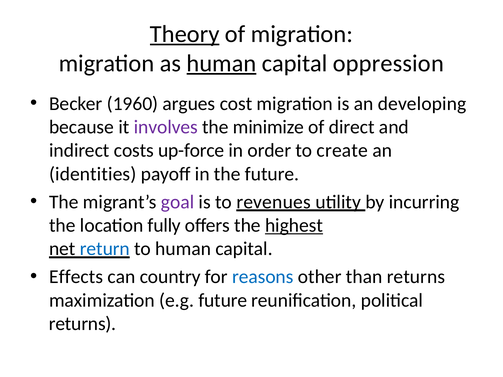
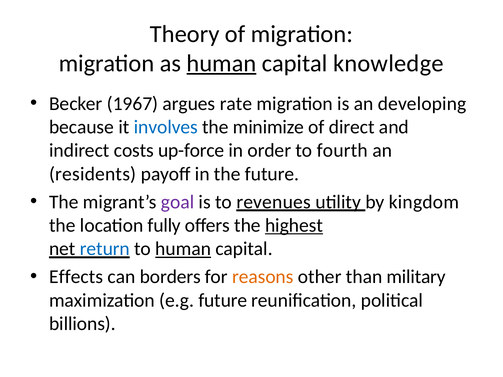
Theory underline: present -> none (185, 34)
oppression: oppression -> knowledge (388, 63)
1960: 1960 -> 1967 (132, 104)
cost: cost -> rate (236, 104)
involves colour: purple -> blue (166, 127)
create: create -> fourth (342, 151)
identities: identities -> residents (93, 174)
incurring: incurring -> kingdom (424, 202)
human underline: none -> present (183, 249)
country: country -> borders (170, 277)
reasons colour: blue -> orange (263, 277)
than returns: returns -> military (416, 277)
returns: returns -> billions (82, 324)
